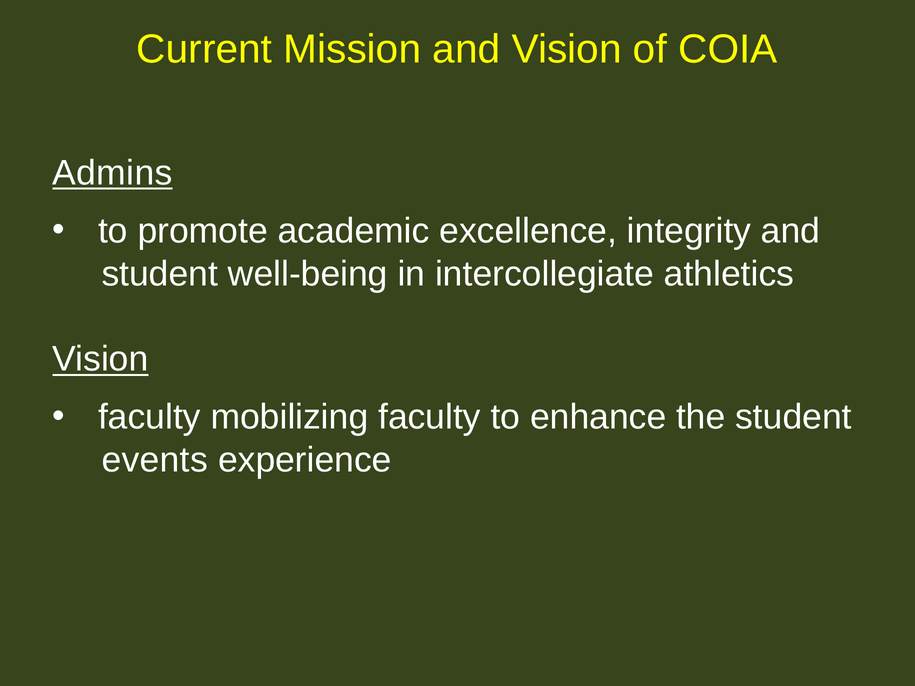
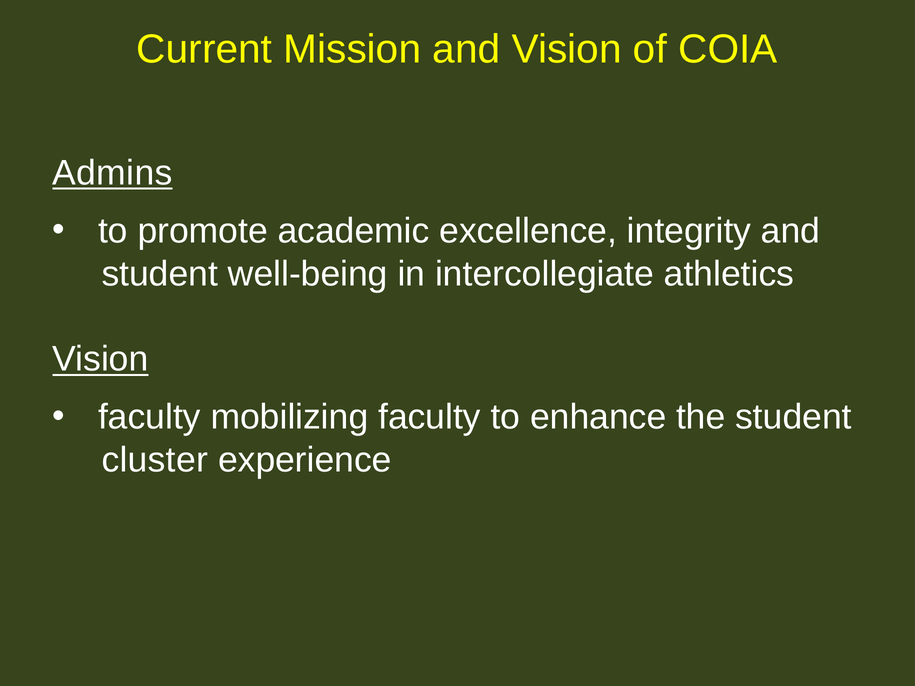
events: events -> cluster (155, 460)
